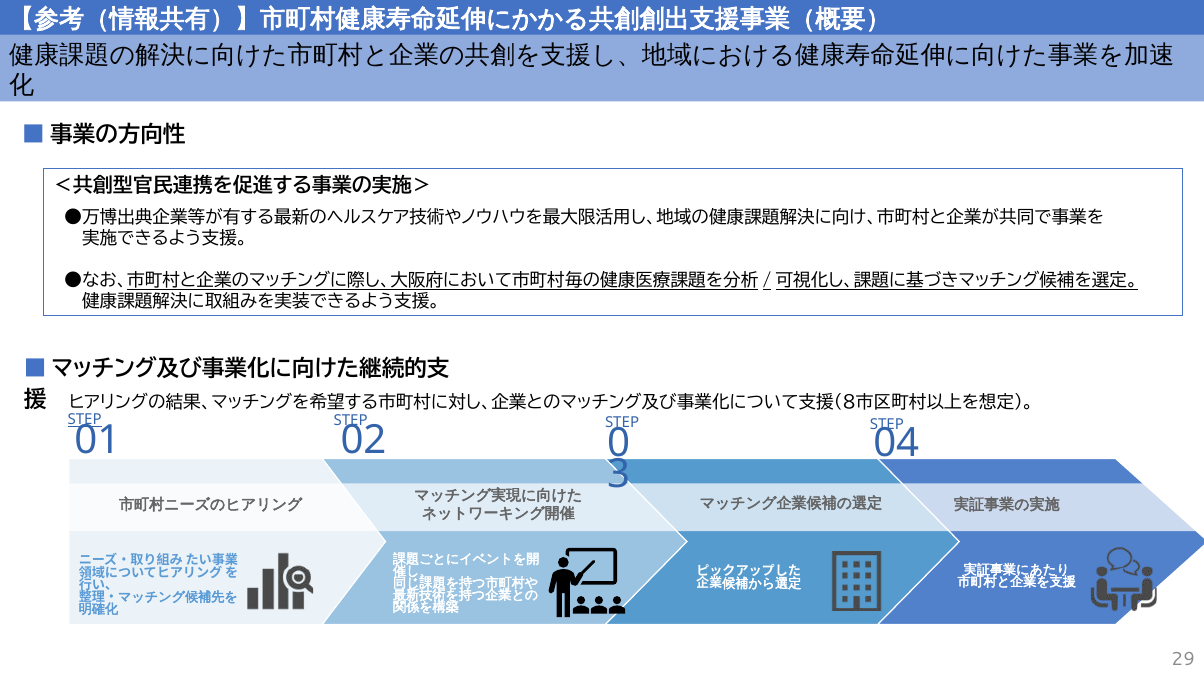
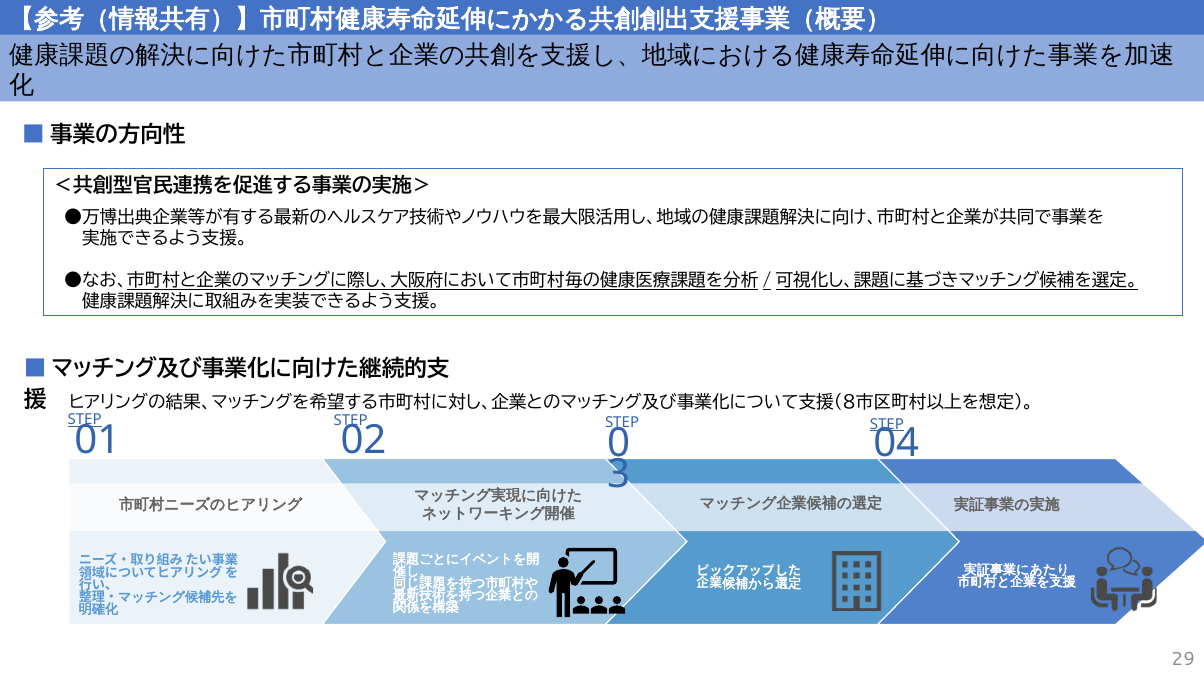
STEP underline: none -> present (887, 424)
